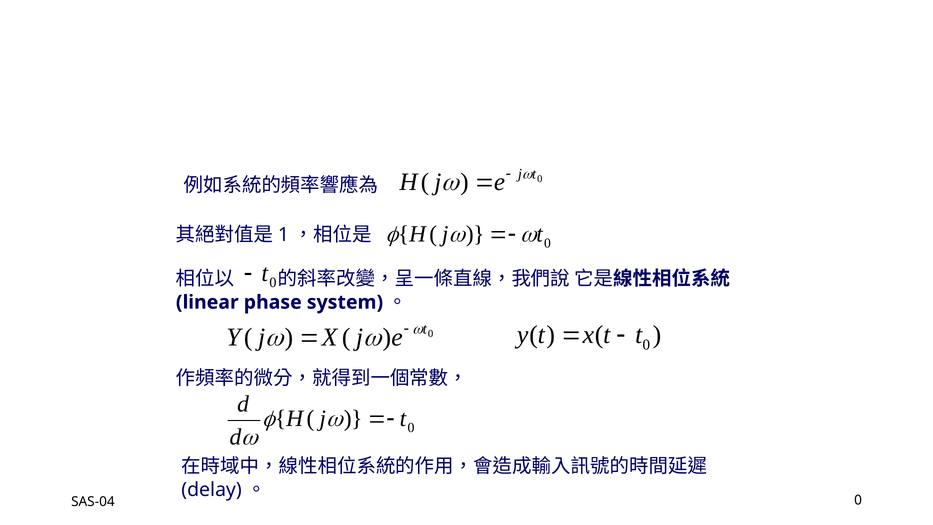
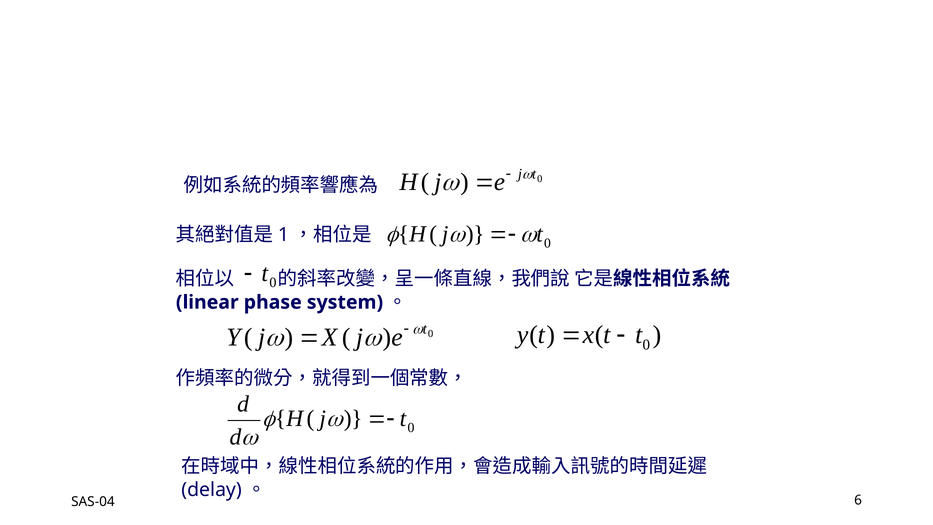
SAS-04 0: 0 -> 6 (858, 500)
